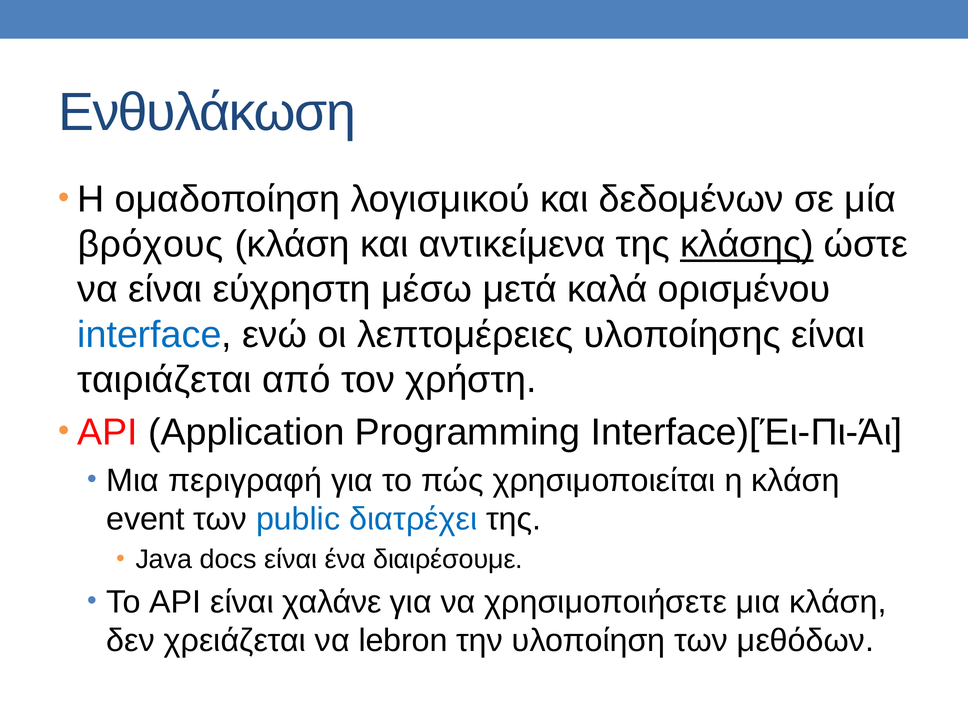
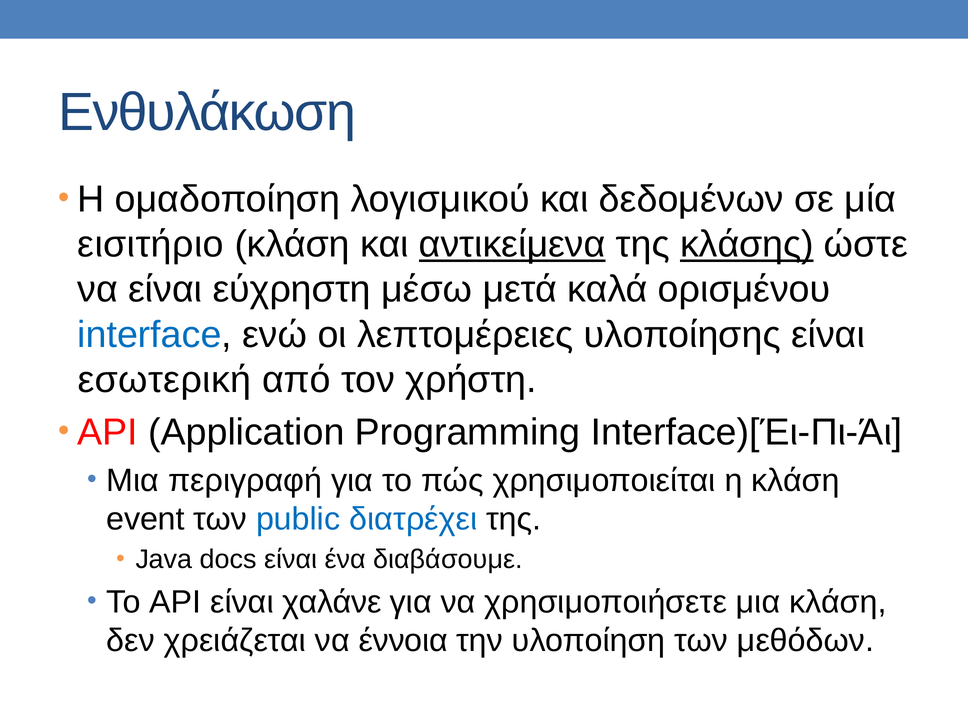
βρόχους: βρόχους -> εισιτήριο (151, 244)
αντικείμενα underline: none -> present (512, 244)
ταιριάζεται: ταιριάζεται -> εσωτερική (164, 380)
διαιρέσουμε: διαιρέσουμε -> διαβάσουμε (448, 560)
lebron: lebron -> έννοια (403, 641)
